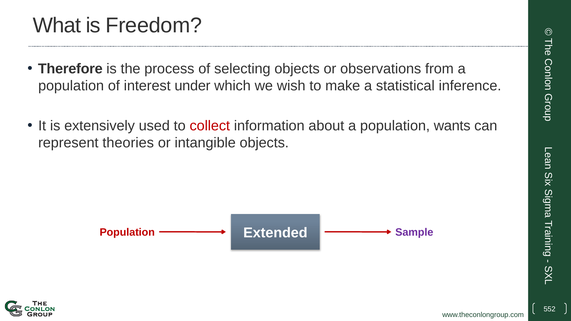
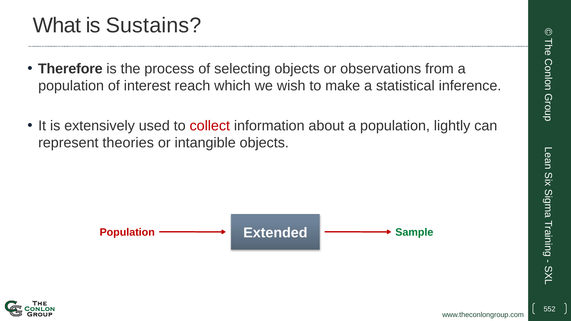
Freedom: Freedom -> Sustains (154, 25)
under: under -> reach (192, 86)
wants: wants -> lightly (452, 126)
Sample colour: purple -> green (414, 233)
